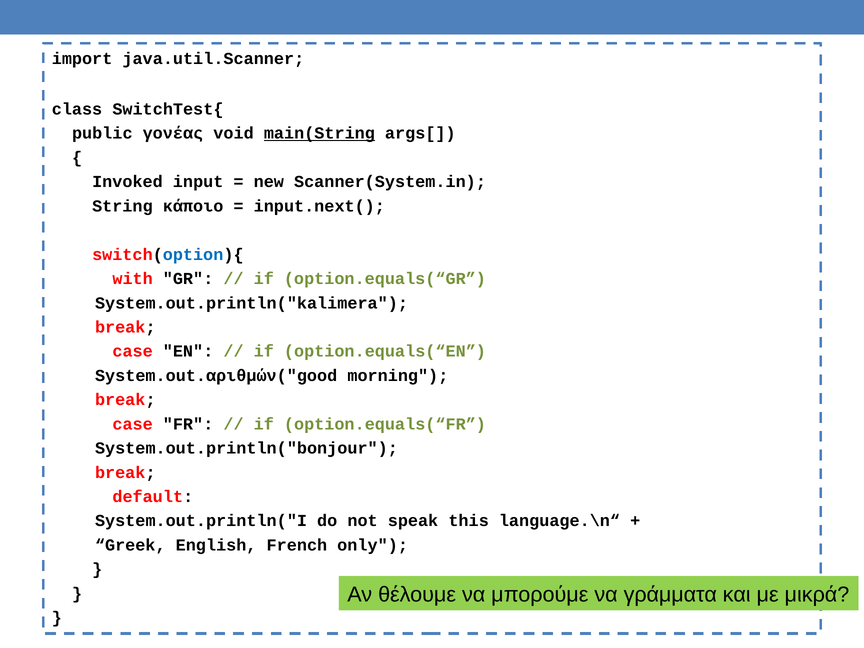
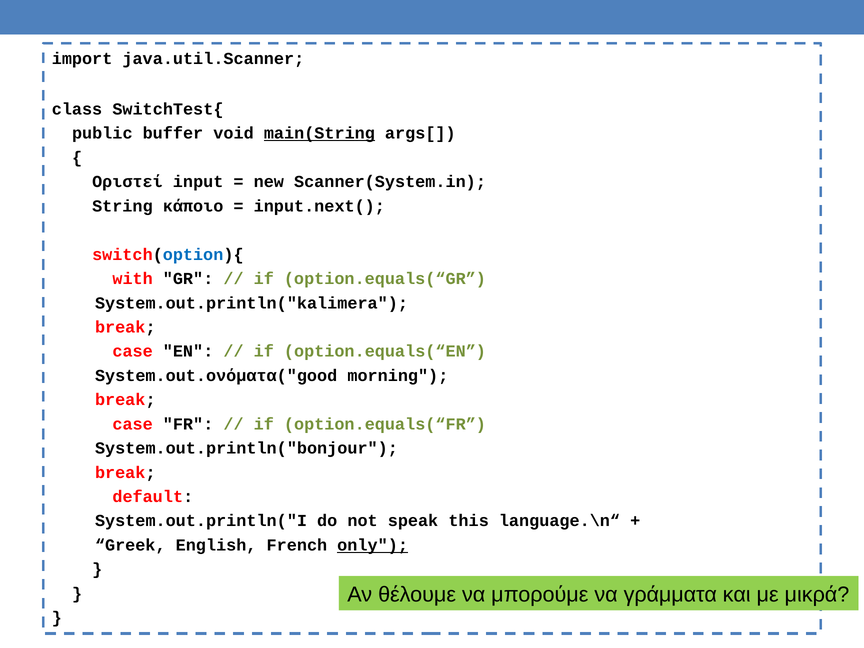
γονέας: γονέας -> buffer (173, 133)
Invoked: Invoked -> Οριστεί (127, 182)
System.out.αριθμών("good: System.out.αριθμών("good -> System.out.ονόματα("good (216, 376)
only underline: none -> present (373, 545)
